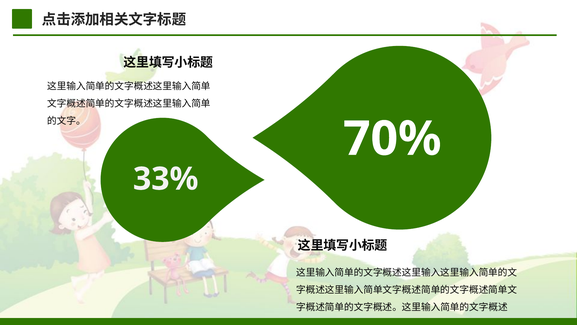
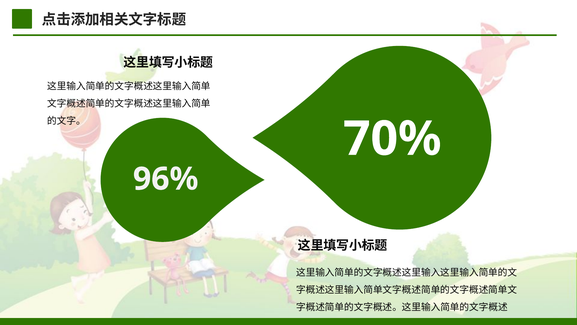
33%: 33% -> 96% (166, 179)
